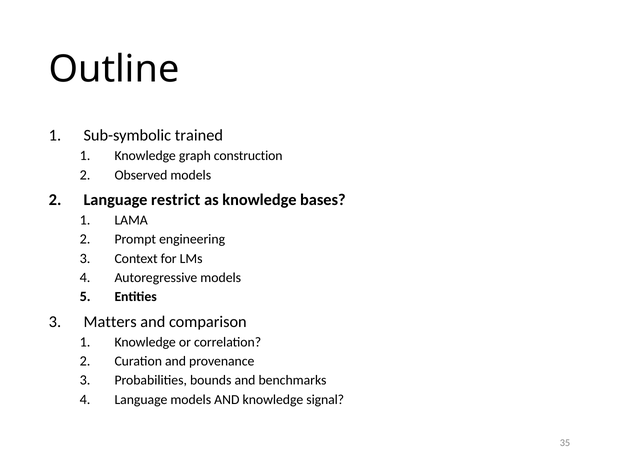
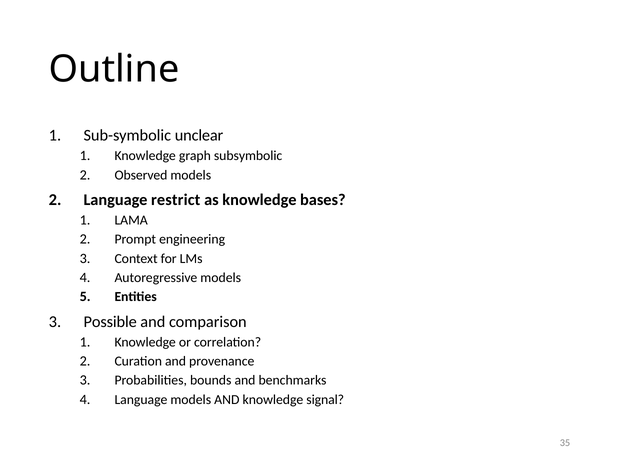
trained: trained -> unclear (199, 135)
construction: construction -> subsymbolic (248, 156)
Matters: Matters -> Possible (110, 322)
